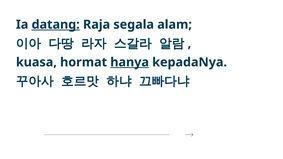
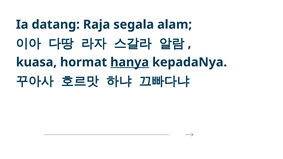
datang underline: present -> none (56, 25)
